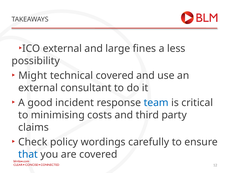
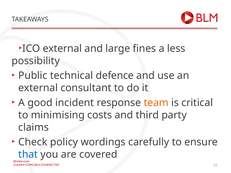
Might: Might -> Public (33, 76)
technical covered: covered -> defence (115, 76)
team colour: blue -> orange (156, 103)
